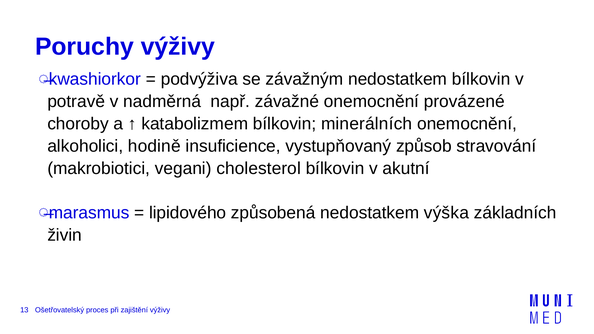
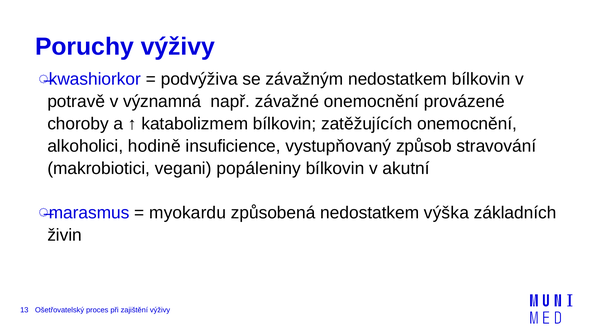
nadměrná: nadměrná -> významná (162, 102)
minerálních: minerálních -> zatěžujících (367, 124)
cholesterol: cholesterol -> popáleniny (259, 168)
lipidového: lipidového -> myokardu (188, 213)
